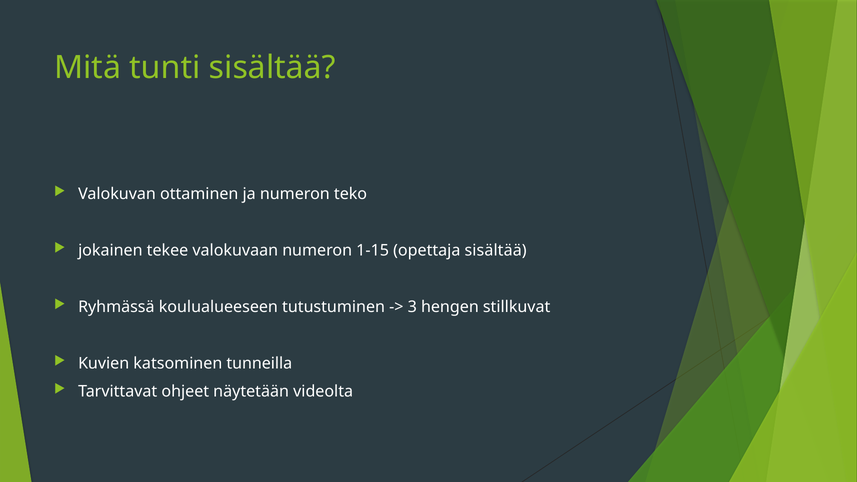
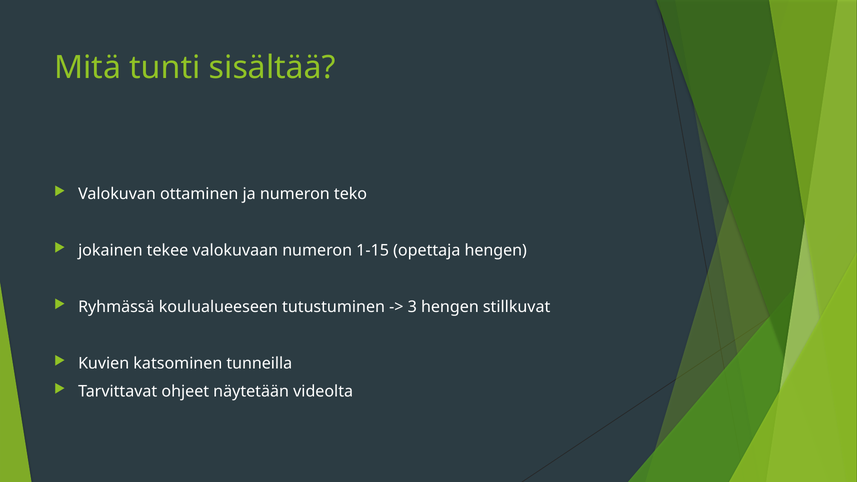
opettaja sisältää: sisältää -> hengen (496, 251)
